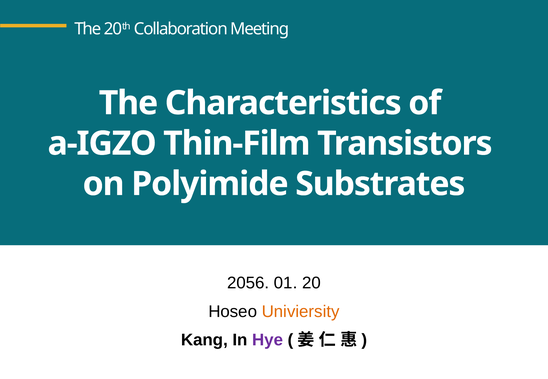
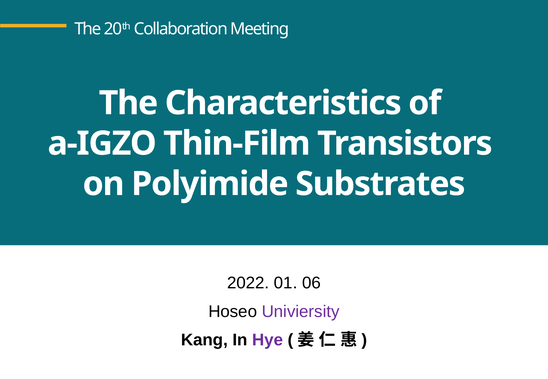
2056: 2056 -> 2022 (248, 283)
20: 20 -> 06 (311, 283)
Univiersity colour: orange -> purple (301, 312)
